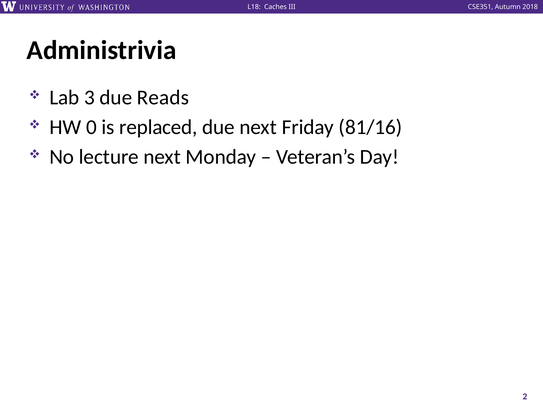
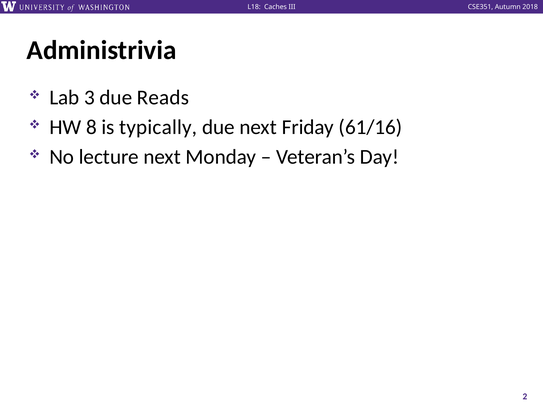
0: 0 -> 8 (91, 127)
replaced: replaced -> typically (158, 127)
81/16: 81/16 -> 61/16 (370, 127)
